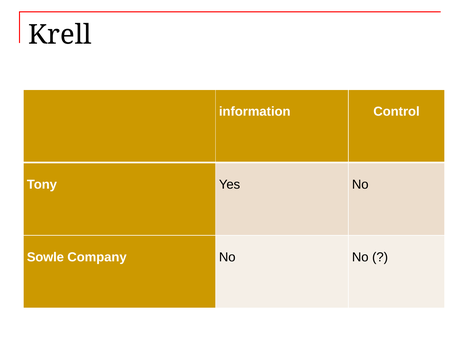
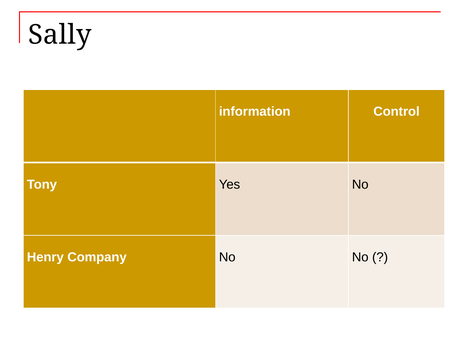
Krell: Krell -> Sally (60, 35)
Sowle: Sowle -> Henry (45, 257)
